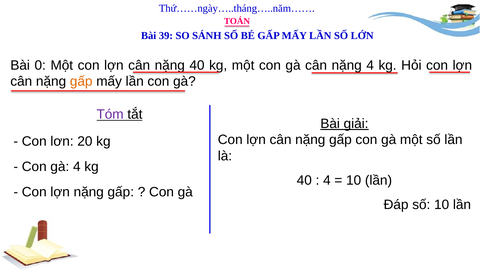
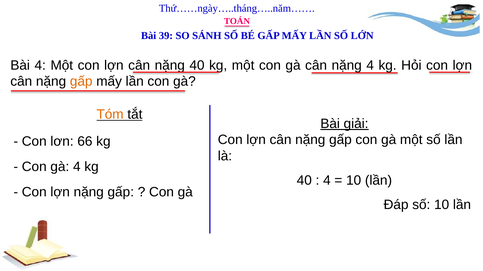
Bài 0: 0 -> 4 (40, 65)
Tóm colour: purple -> orange (110, 114)
20: 20 -> 66 (85, 142)
